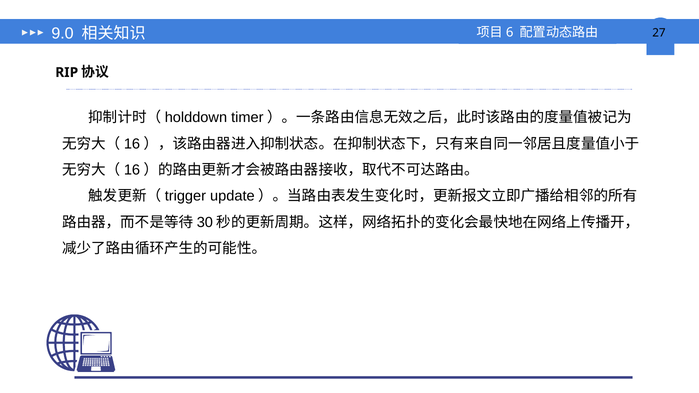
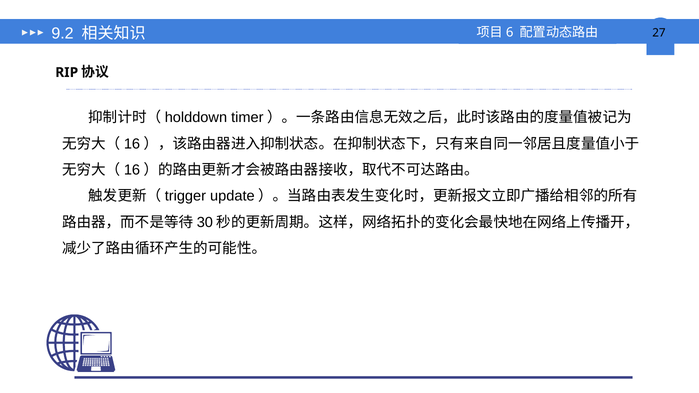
9.0: 9.0 -> 9.2 (62, 33)
